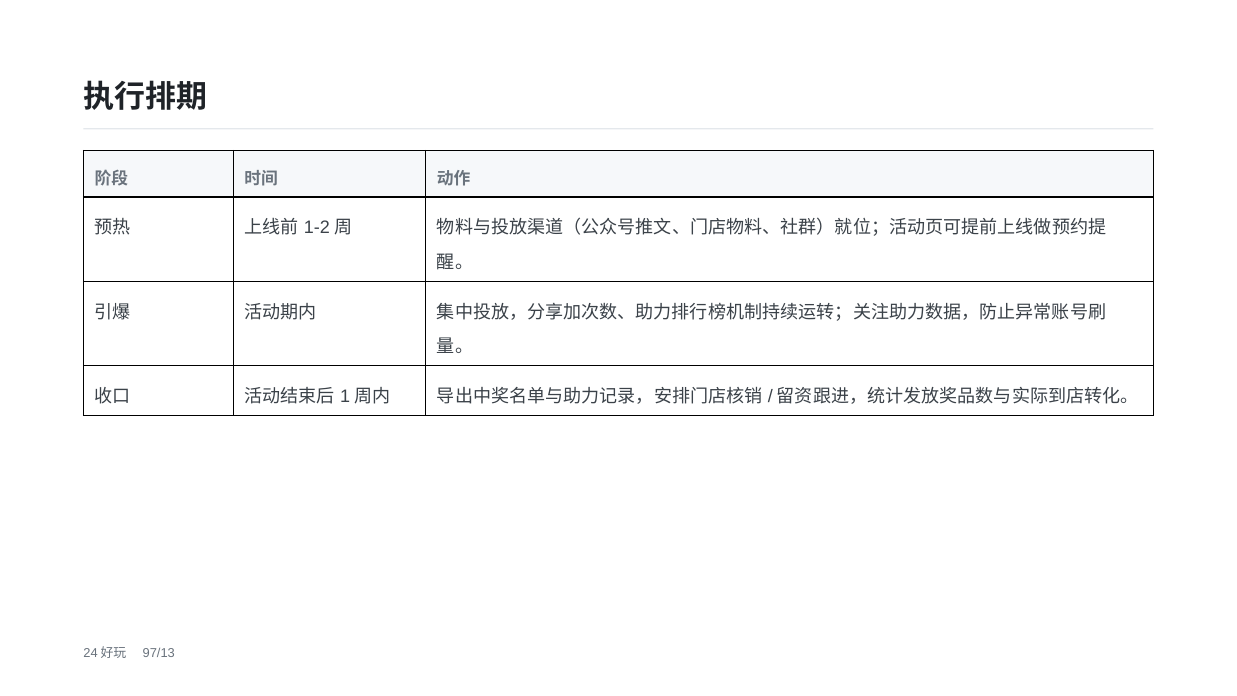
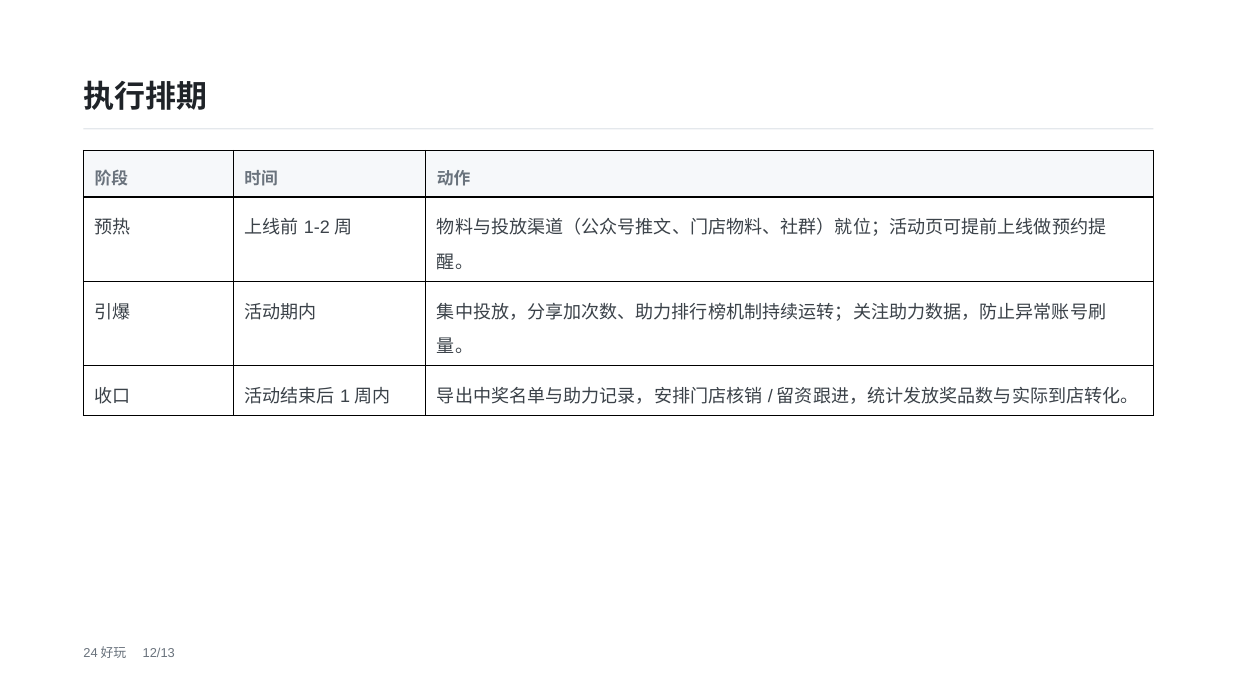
97/13: 97/13 -> 12/13 (159, 653)
